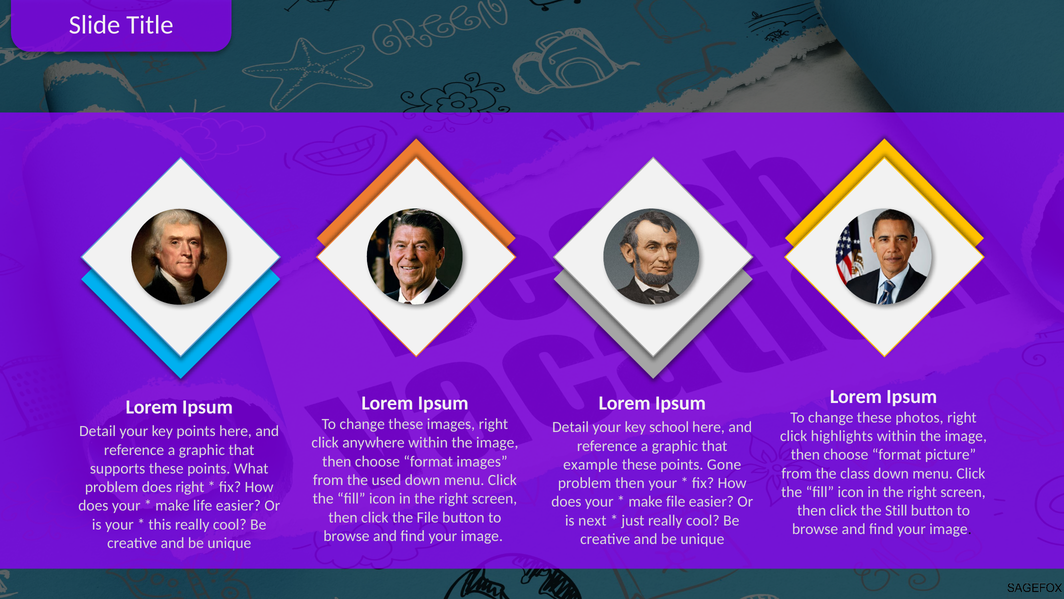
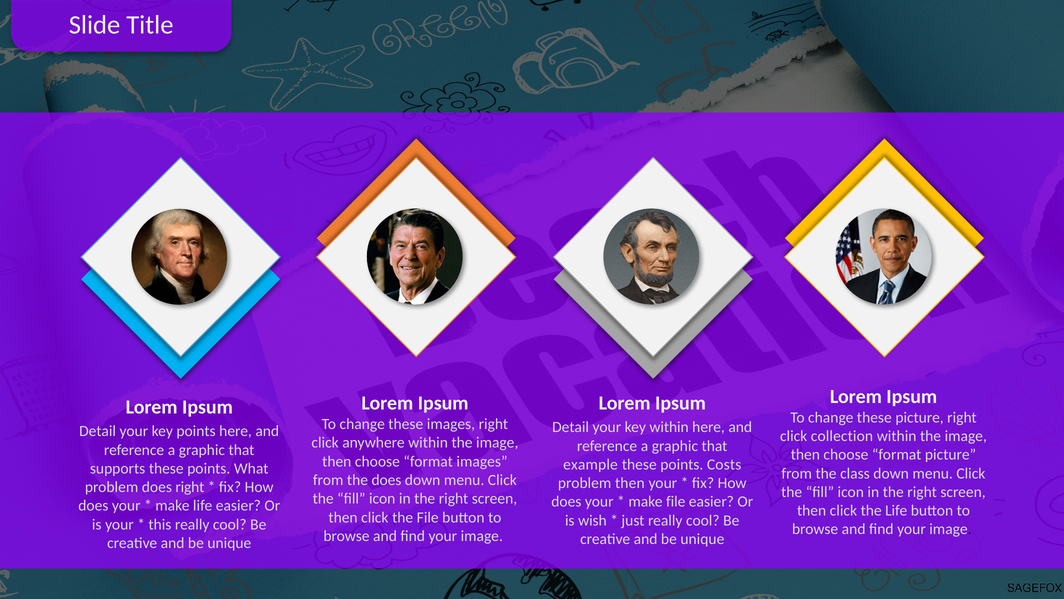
these photos: photos -> picture (920, 417)
key school: school -> within (669, 427)
highlights: highlights -> collection (842, 436)
Gone: Gone -> Costs (724, 464)
the used: used -> does (386, 480)
the Still: Still -> Life (896, 510)
next: next -> wish (592, 520)
